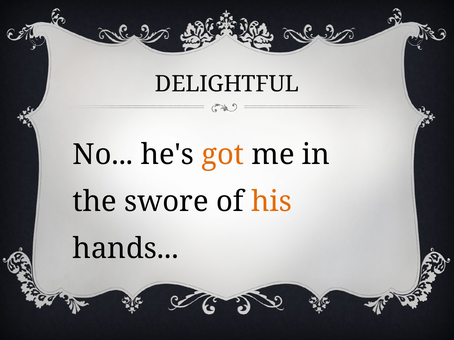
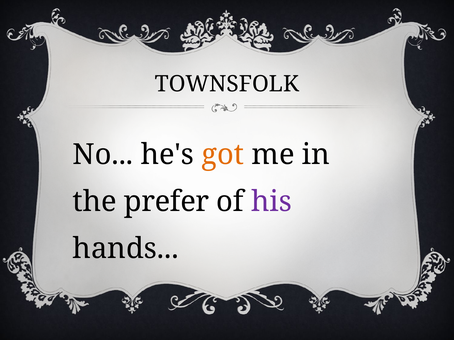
DELIGHTFUL: DELIGHTFUL -> TOWNSFOLK (227, 84)
swore: swore -> prefer (167, 202)
his colour: orange -> purple (271, 202)
